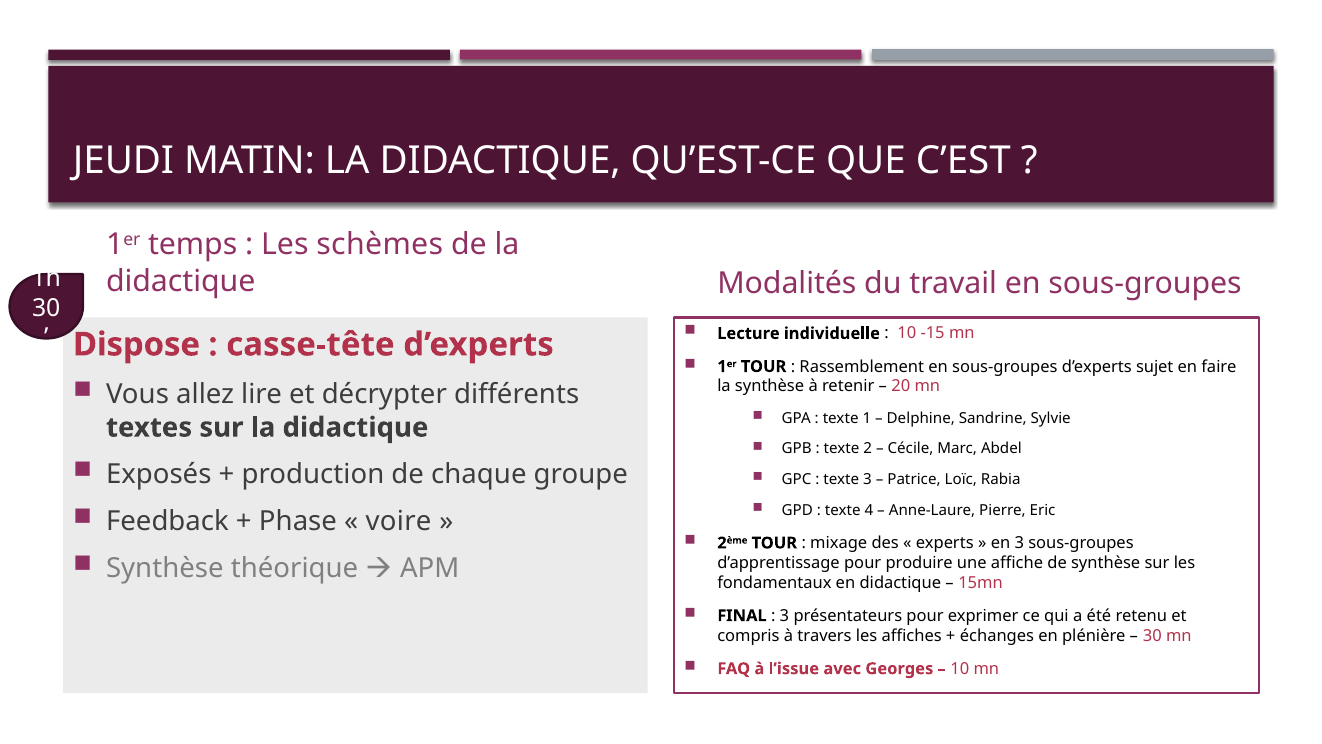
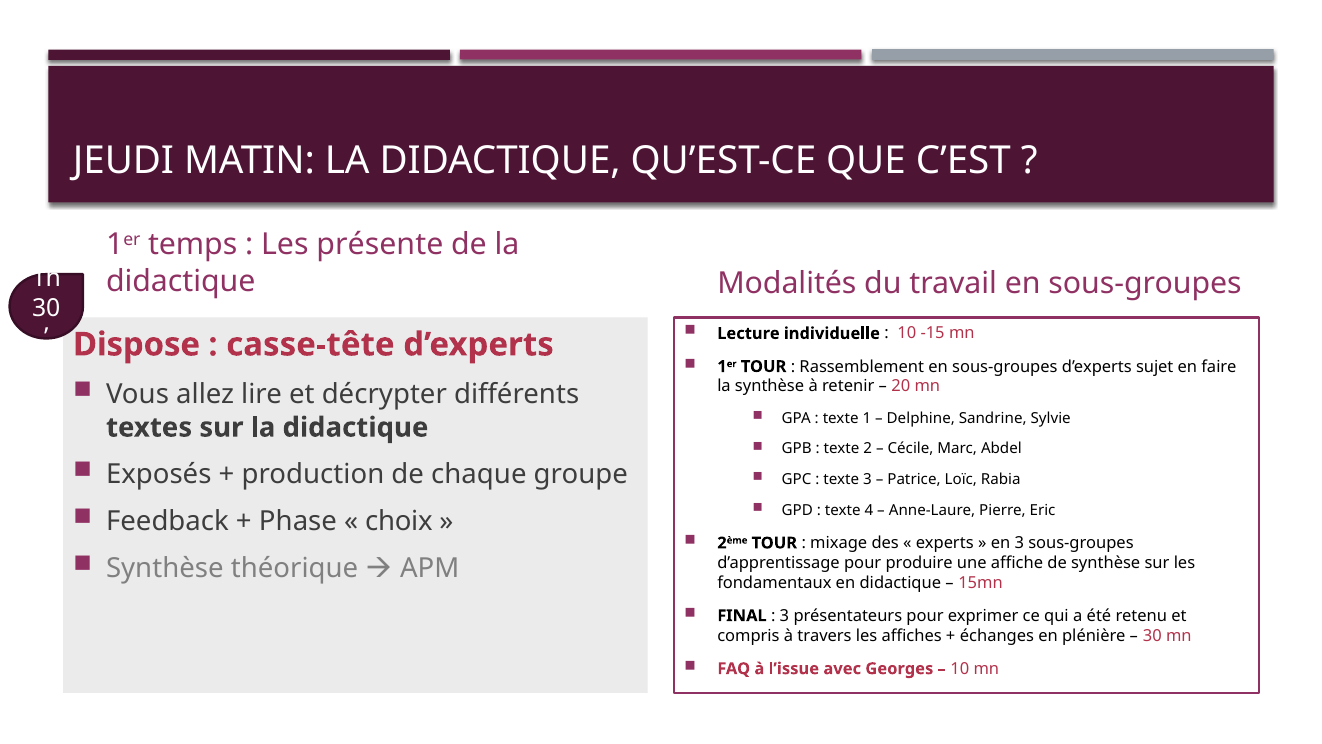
schèmes: schèmes -> présente (380, 245)
voire: voire -> choix (399, 521)
